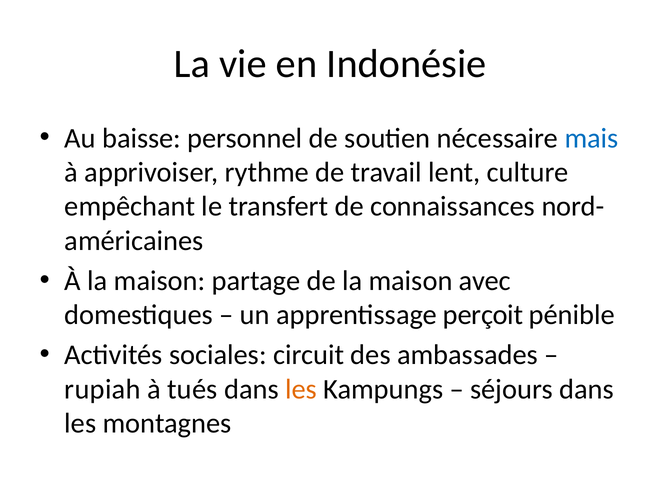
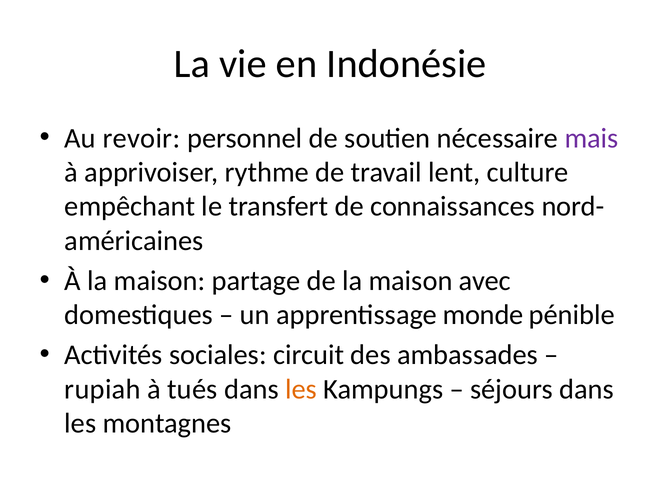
baisse: baisse -> revoir (141, 138)
mais colour: blue -> purple (591, 138)
perçoit: perçoit -> monde (483, 315)
